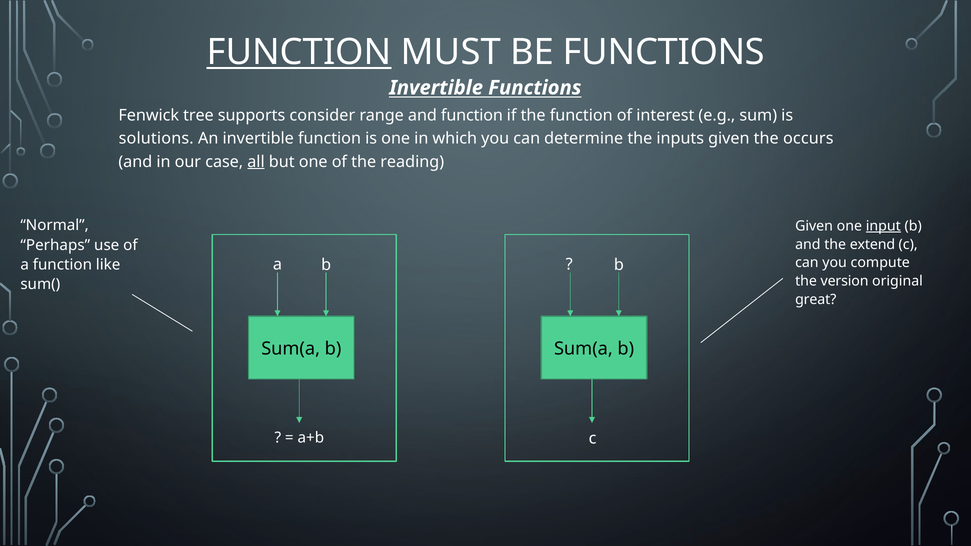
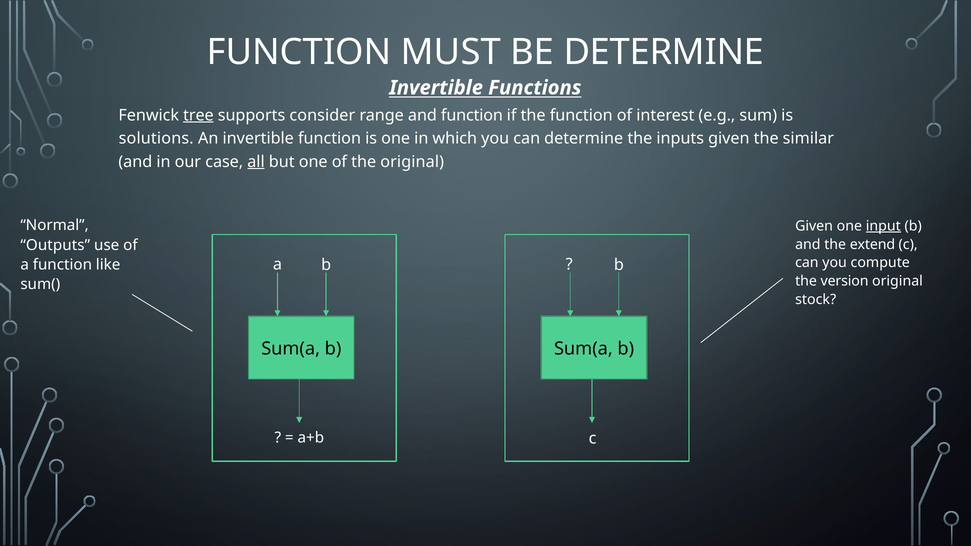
FUNCTION underline: present -> none (299, 52)
BE FUNCTIONS: FUNCTIONS -> DETERMINE (664, 52)
tree underline: none -> present (198, 115)
occurs: occurs -> similar (808, 139)
the reading: reading -> original (412, 162)
Perhaps: Perhaps -> Outputs (55, 245)
great: great -> stock (816, 299)
